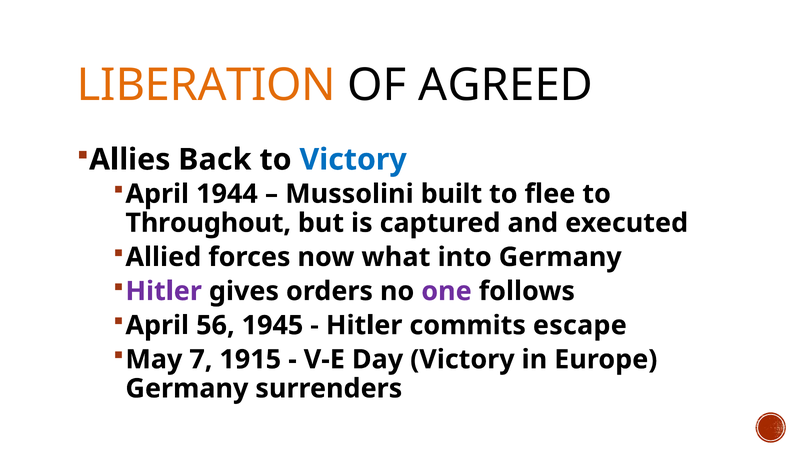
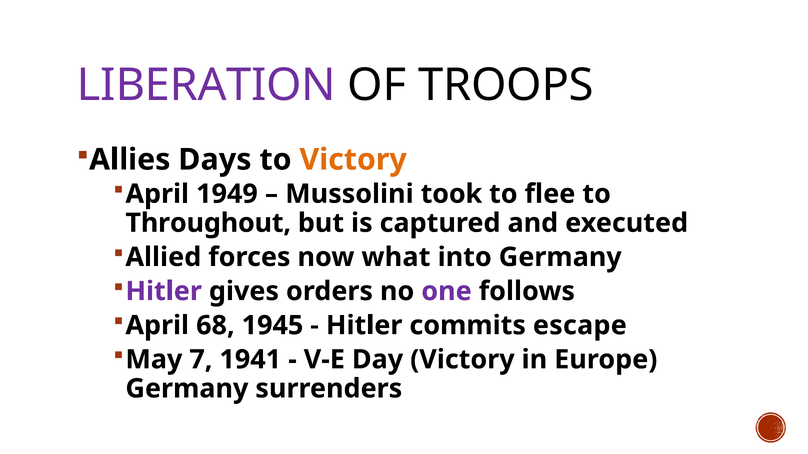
LIBERATION colour: orange -> purple (206, 85)
AGREED: AGREED -> TROOPS (506, 85)
Back: Back -> Days (215, 160)
Victory colour: blue -> orange (353, 160)
1944: 1944 -> 1949 (227, 194)
built: built -> took (451, 194)
56: 56 -> 68 (215, 326)
1915: 1915 -> 1941 (250, 360)
